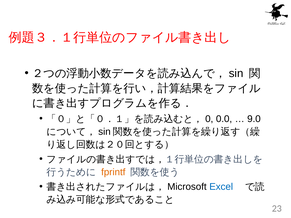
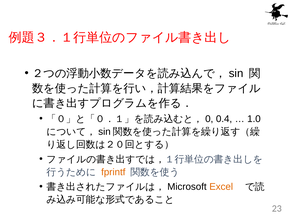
0.0: 0.0 -> 0.4 (224, 119)
9.0: 9.0 -> 1.0 (254, 119)
Excel colour: blue -> orange (221, 187)
